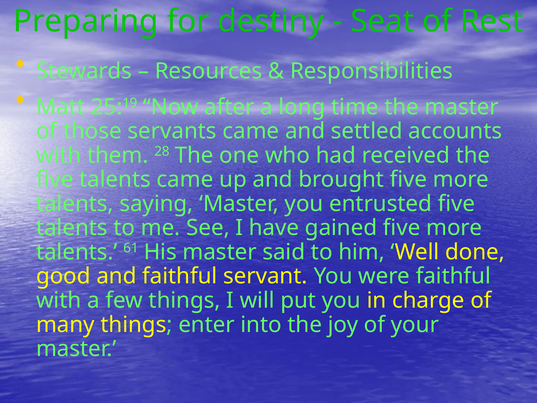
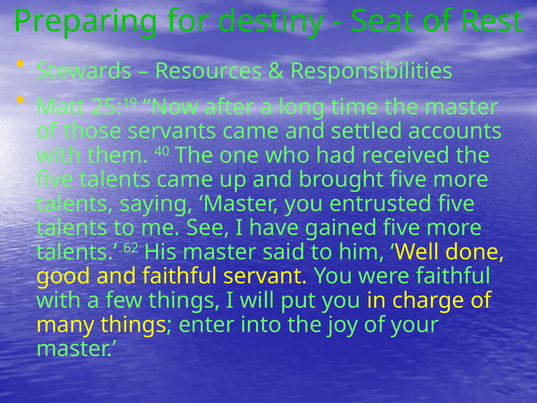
28: 28 -> 40 (162, 151)
61: 61 -> 62 (131, 248)
